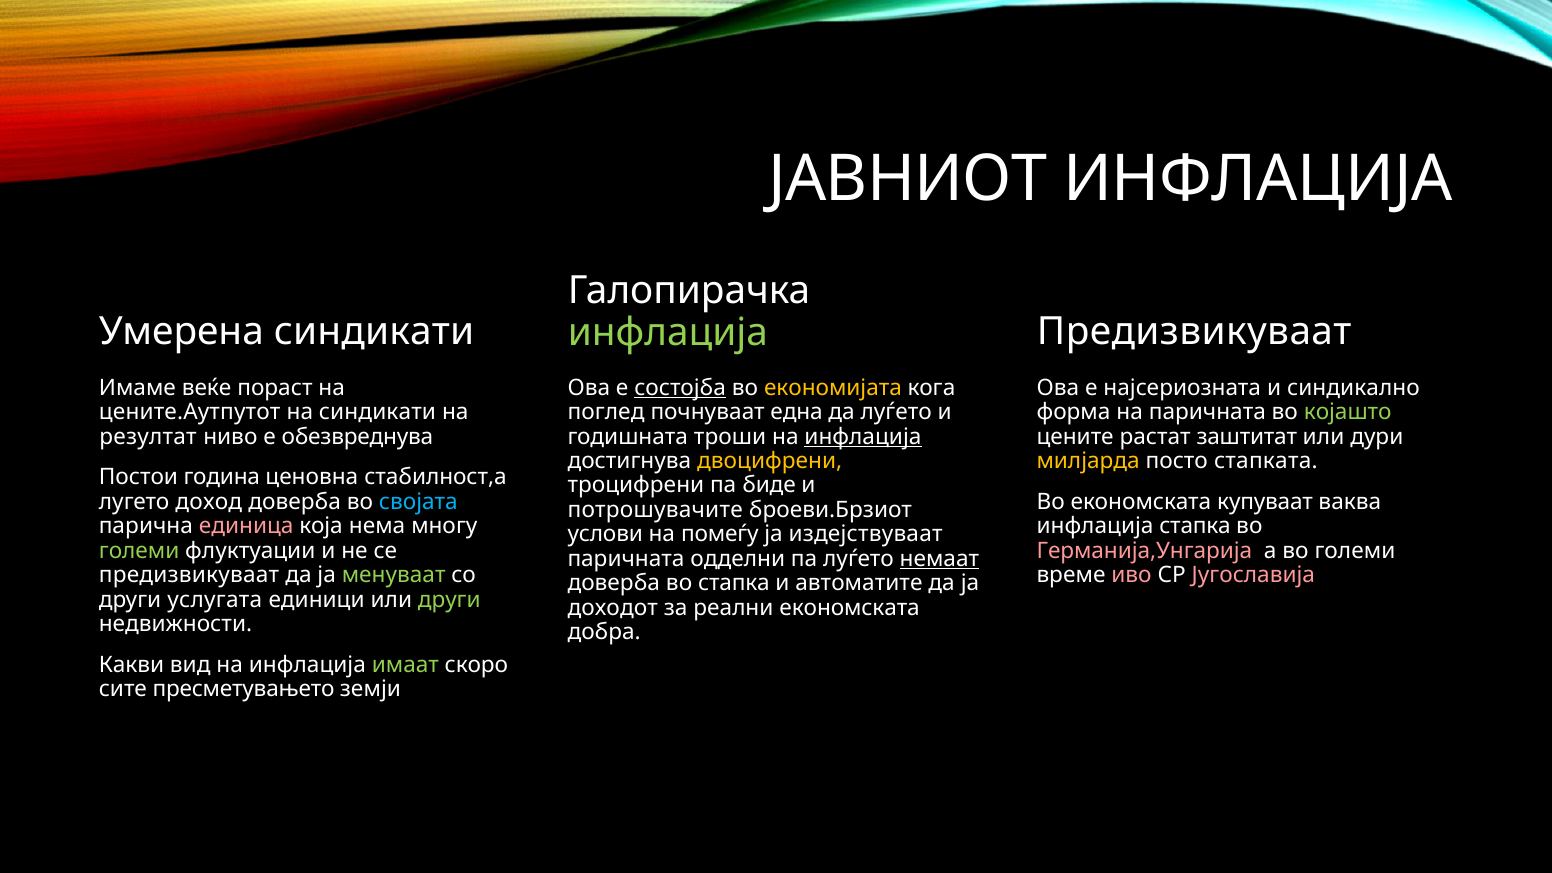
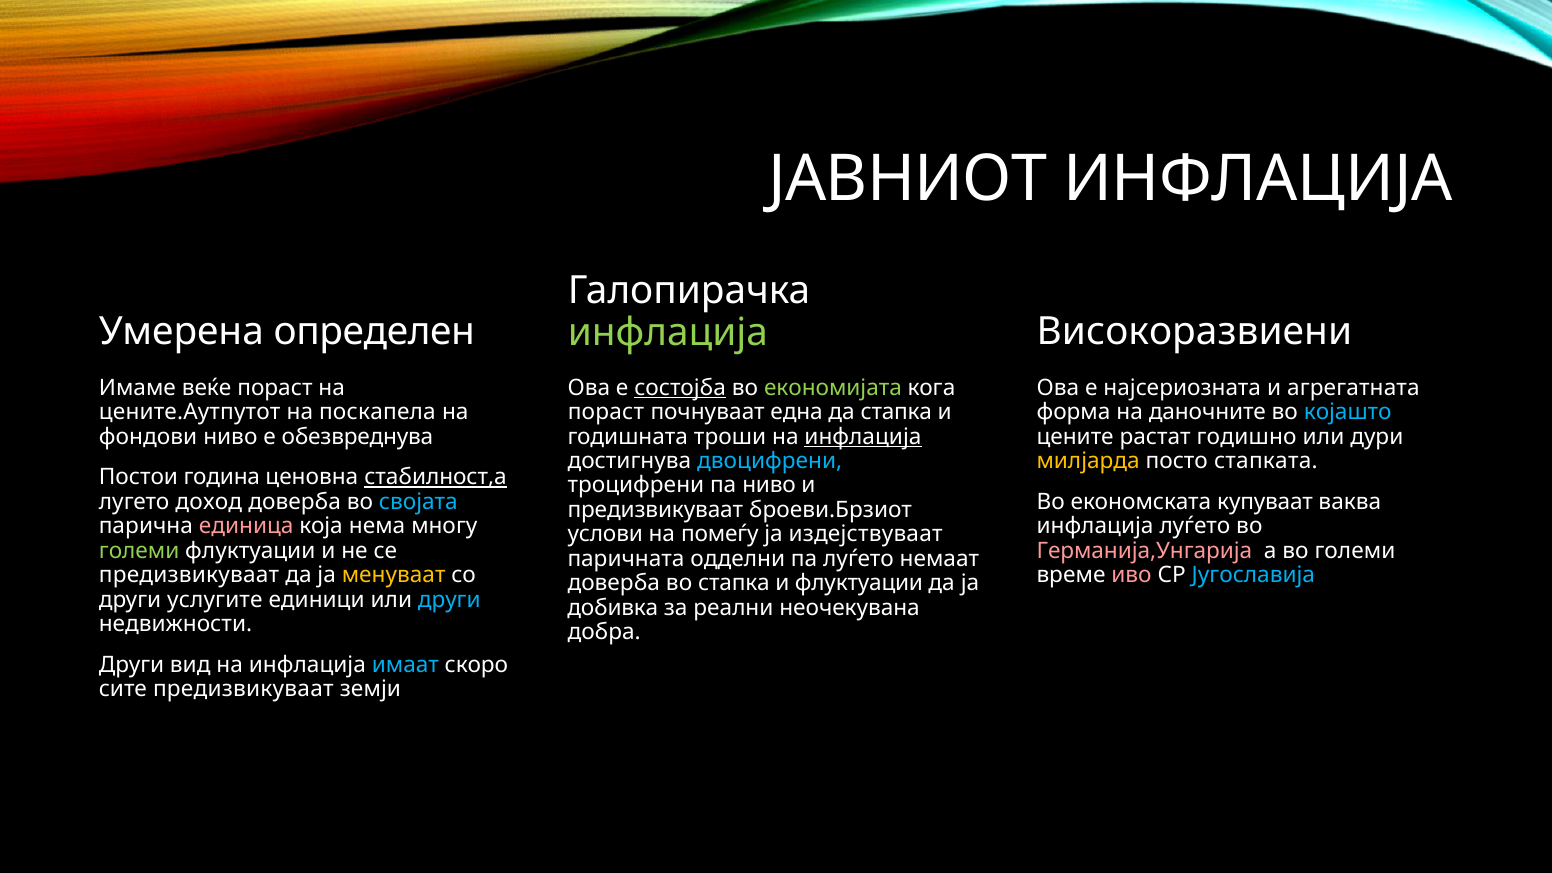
Умерена синдикати: синдикати -> определен (374, 332)
Предизвикуваат: Предизвикуваат -> Високоразвиени (1194, 332)
економијата colour: yellow -> light green (833, 388)
синдикално: синдикално -> агрегатната (1353, 388)
поглед: поглед -> пораст (606, 412)
да луѓето: луѓето -> стапка (896, 412)
на синдикати: синдикати -> поскапела (377, 412)
на паричната: паричната -> даночните (1207, 412)
којашто colour: light green -> light blue (1348, 412)
резултат: резултат -> фондови (148, 437)
заштитат: заштитат -> годишно (1247, 437)
двоцифрени colour: yellow -> light blue (770, 461)
стабилност,а underline: none -> present (435, 477)
па биде: биде -> ниво (769, 485)
потрошувачите: потрошувачите -> предизвикуваат (655, 510)
инфлација стапка: стапка -> луѓето (1195, 526)
немаат underline: present -> none (939, 559)
менуваат colour: light green -> yellow (394, 575)
Југославија colour: pink -> light blue (1253, 575)
и автоматите: автоматите -> флуктуации (859, 583)
услугата: услугата -> услугите (215, 600)
други colour: light green -> light blue (449, 600)
доходот: доходот -> добивка (613, 608)
реални економската: економската -> неочекувана (850, 608)
Какви: Какви -> Други (132, 665)
имаат colour: light green -> light blue (405, 665)
сите пресметувањето: пресметувањето -> предизвикуваат (243, 689)
